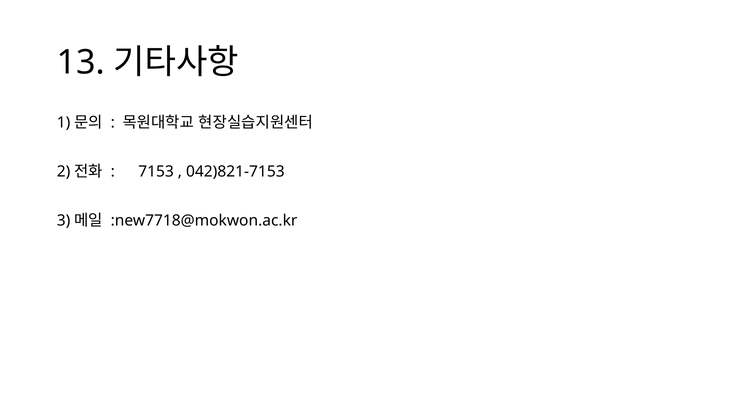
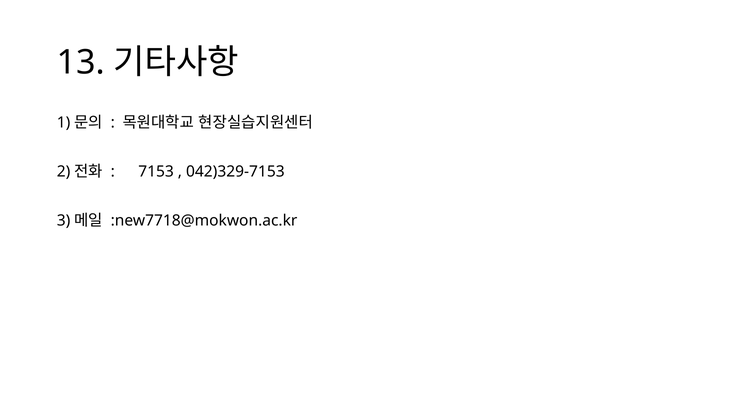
042)821-7153: 042)821-7153 -> 042)329-7153 (235, 172)
